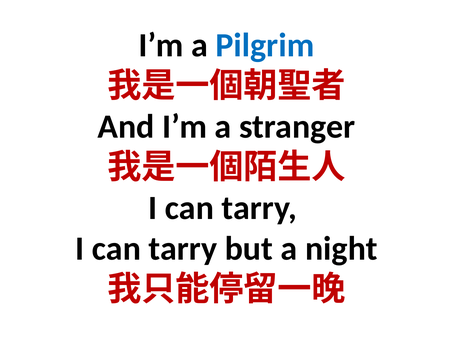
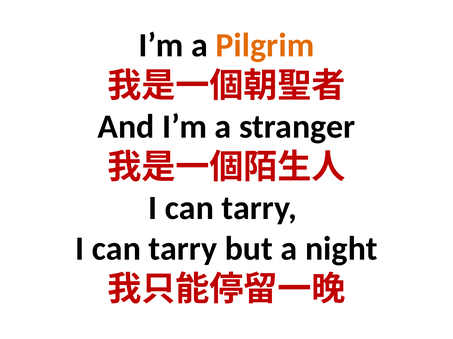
Pilgrim colour: blue -> orange (265, 45)
